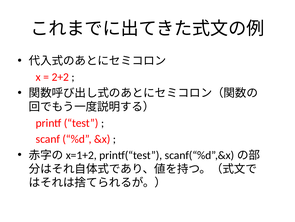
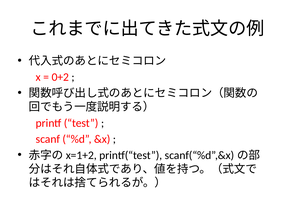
2+2: 2+2 -> 0+2 (60, 77)
